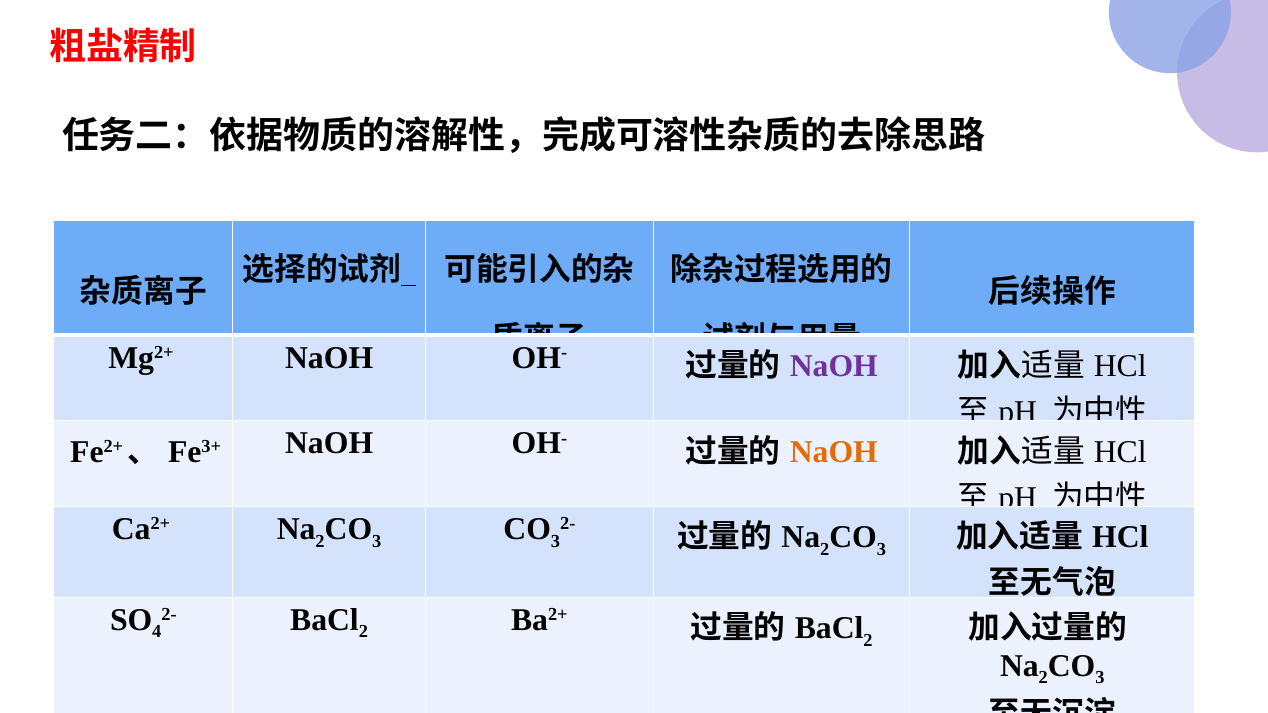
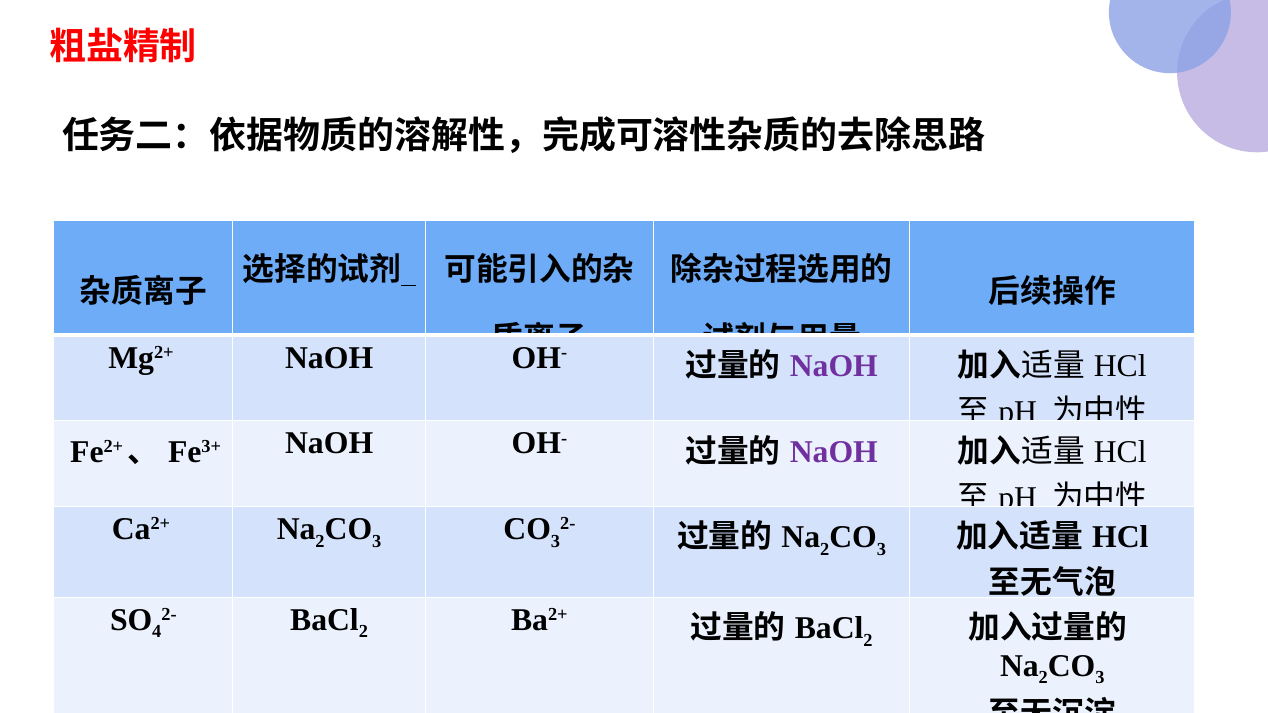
NaOH colour: orange -> purple (834, 452)
